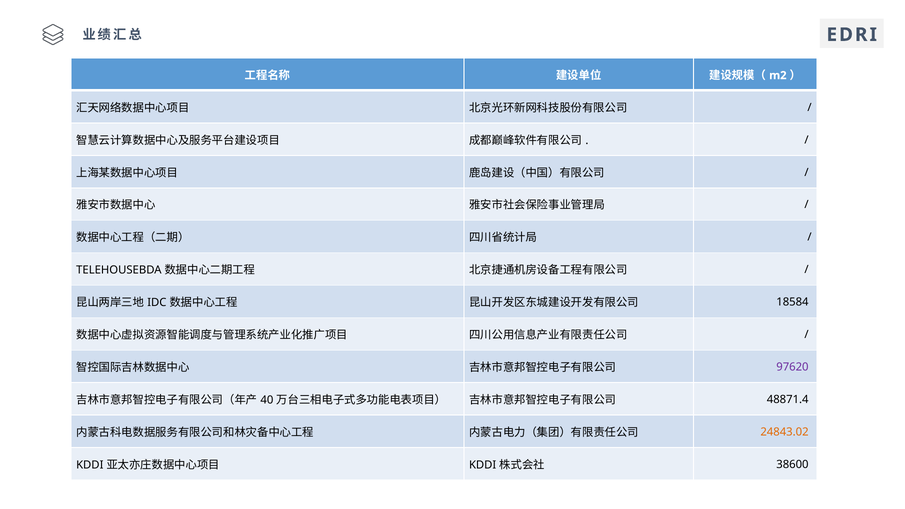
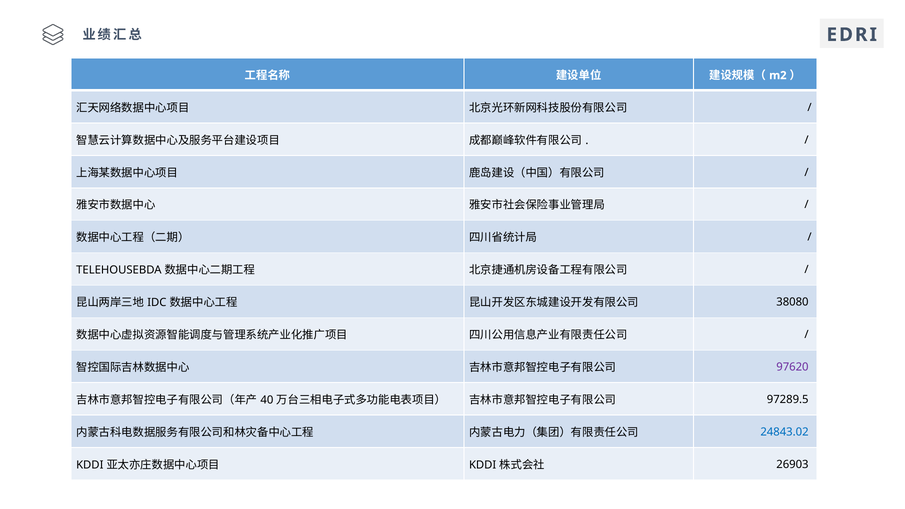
18584: 18584 -> 38080 (792, 302)
48871.4: 48871.4 -> 97289.5 (788, 400)
24843.02 colour: orange -> blue (785, 432)
38600: 38600 -> 26903 (792, 465)
